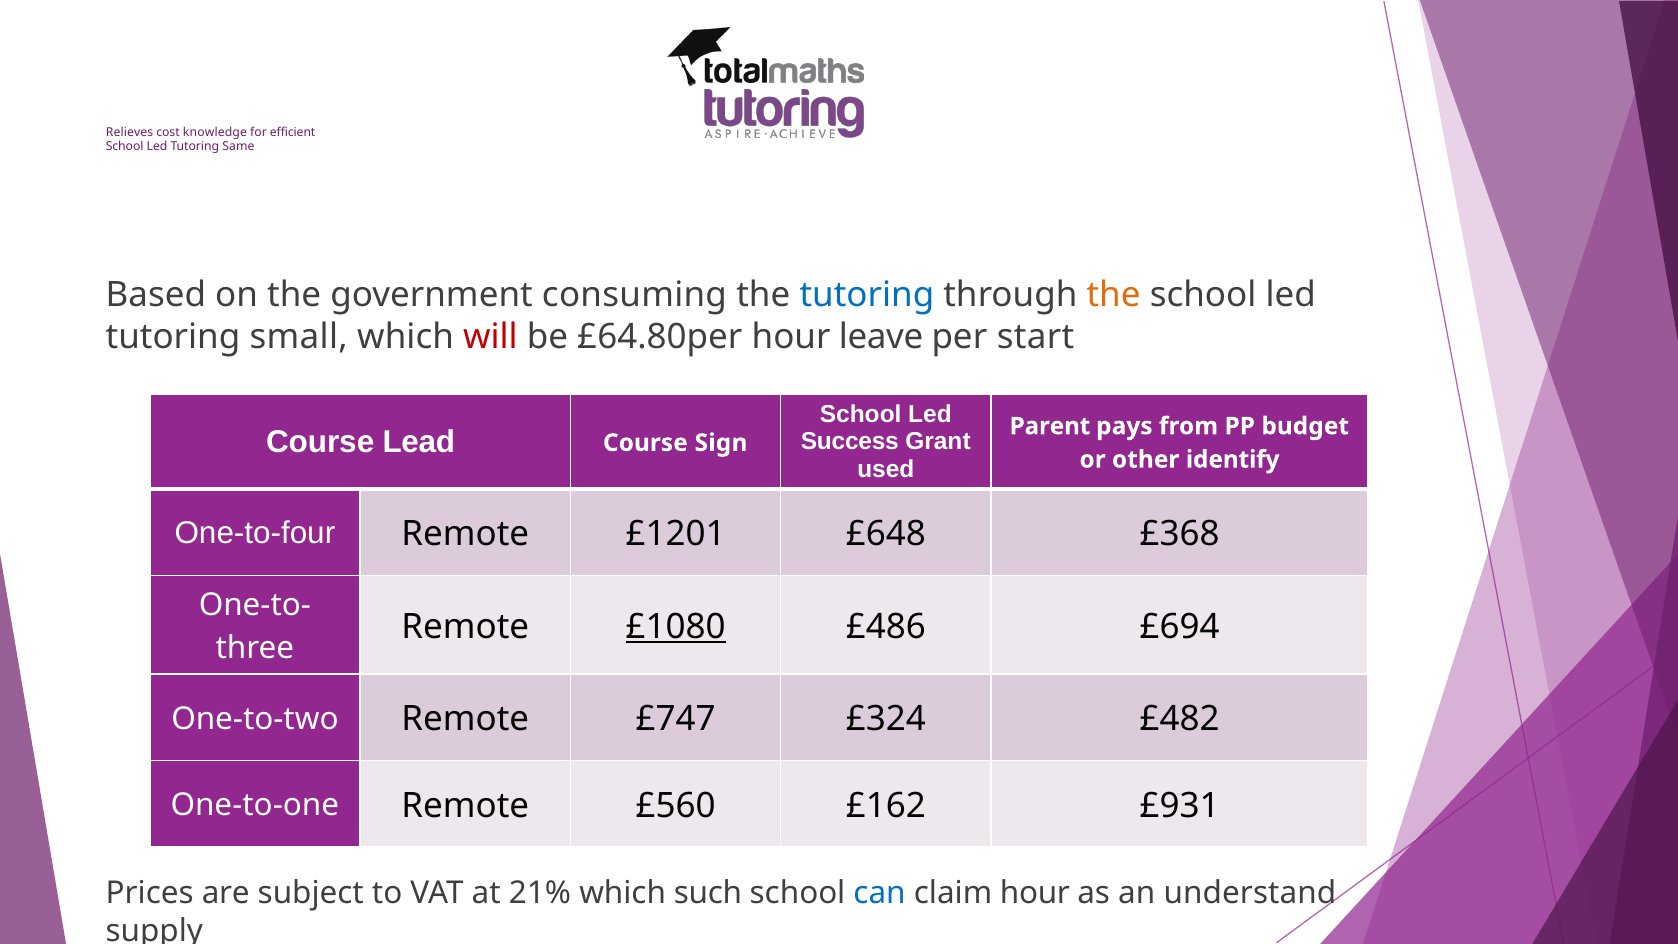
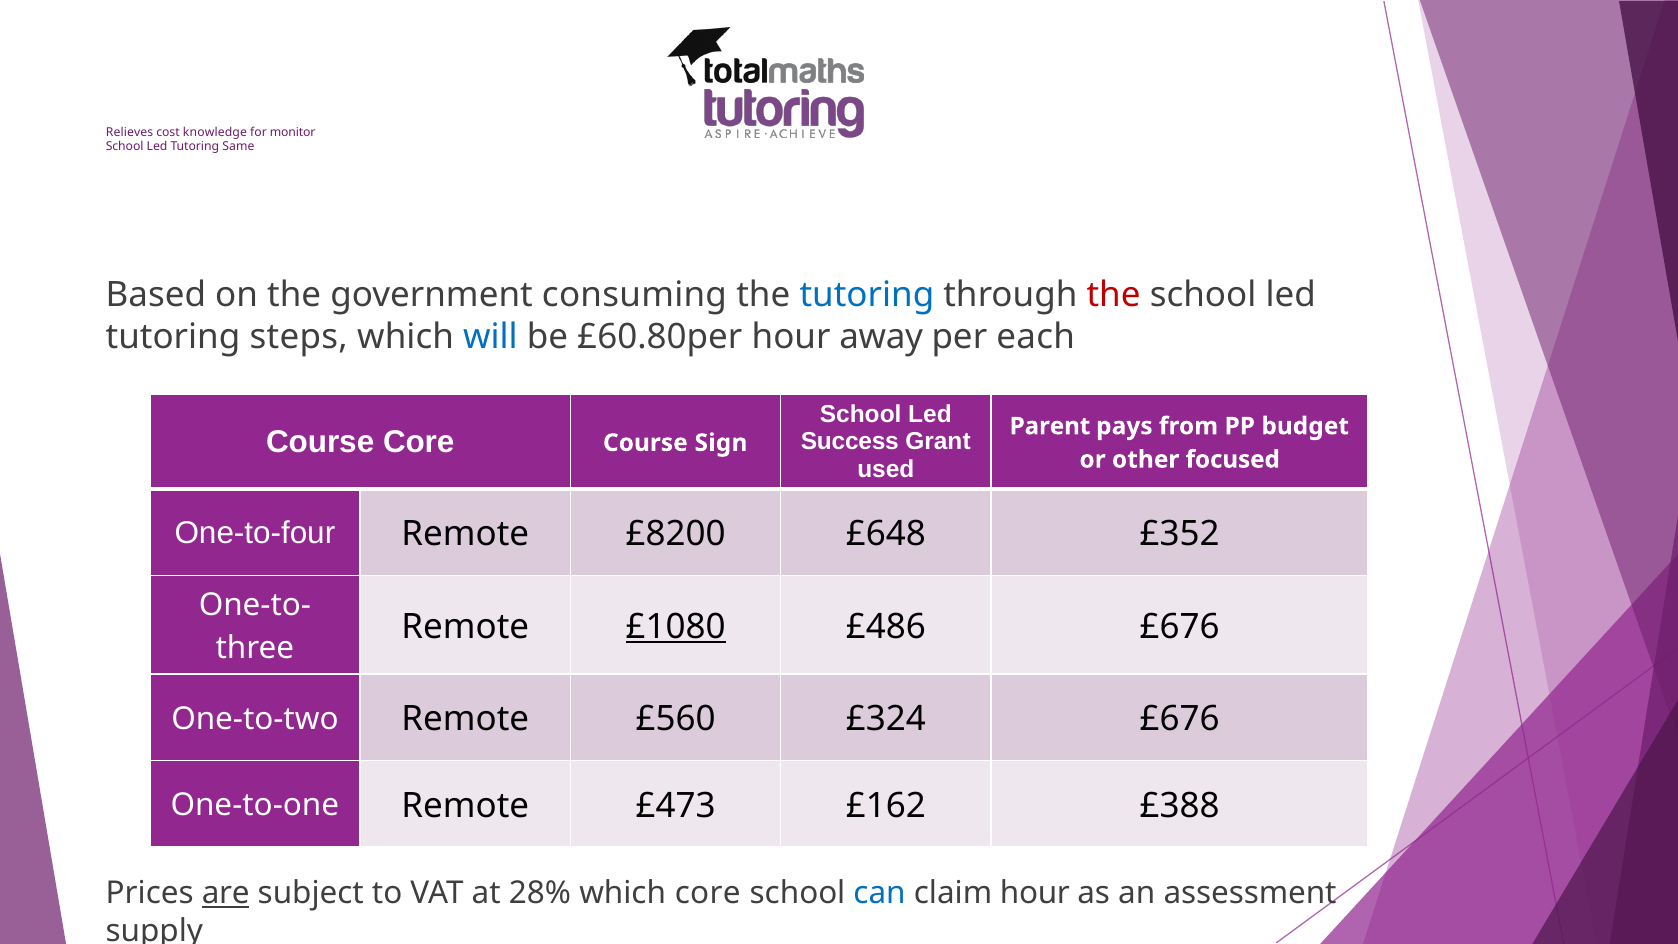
efficient: efficient -> monitor (293, 132)
the colour: orange -> red (1114, 295)
small: small -> steps (299, 337)
will colour: red -> blue (490, 337)
£64.80per: £64.80per -> £60.80per (660, 337)
leave: leave -> away (881, 337)
start: start -> each (1036, 337)
Course Lead: Lead -> Core (419, 442)
identify: identify -> focused (1233, 459)
£1201: £1201 -> £8200 (676, 534)
£368: £368 -> £352 (1180, 534)
£486 £694: £694 -> £676 (1180, 627)
£747: £747 -> £560 (676, 719)
£324 £482: £482 -> £676 (1180, 719)
£560: £560 -> £473 (676, 806)
£931: £931 -> £388 (1180, 806)
are underline: none -> present (226, 893)
21%: 21% -> 28% (540, 893)
which such: such -> core (708, 893)
understand: understand -> assessment (1250, 893)
